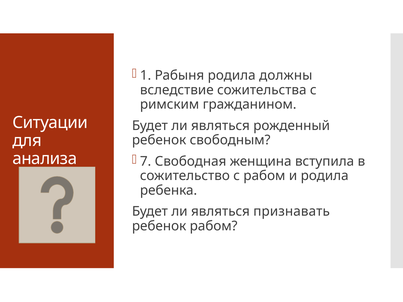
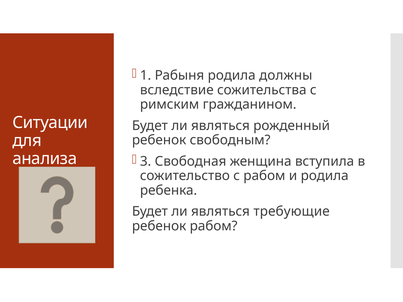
7: 7 -> 3 (146, 161)
признавать: признавать -> требующие (292, 212)
